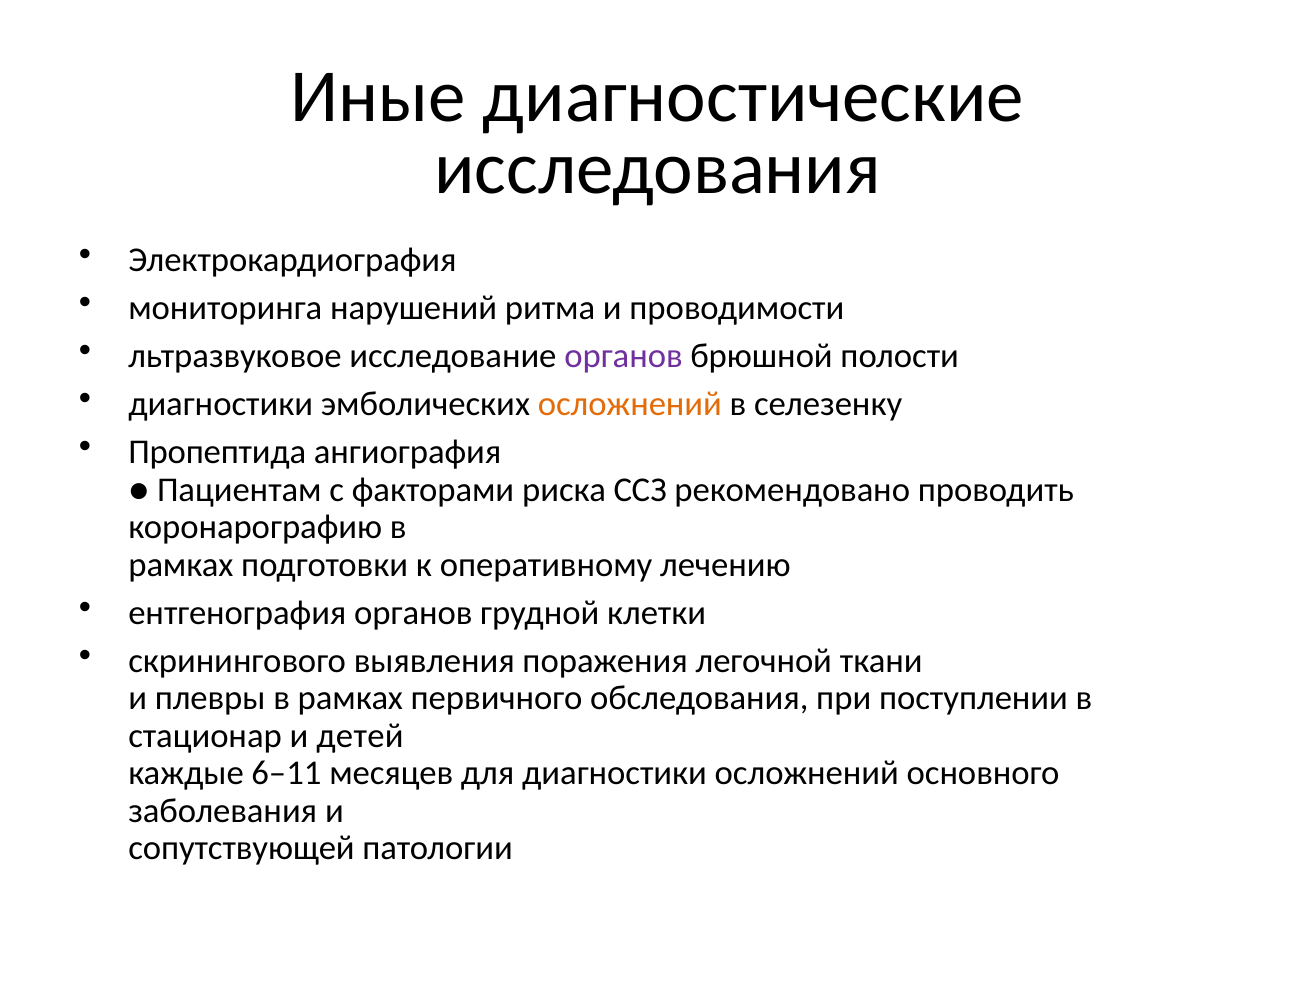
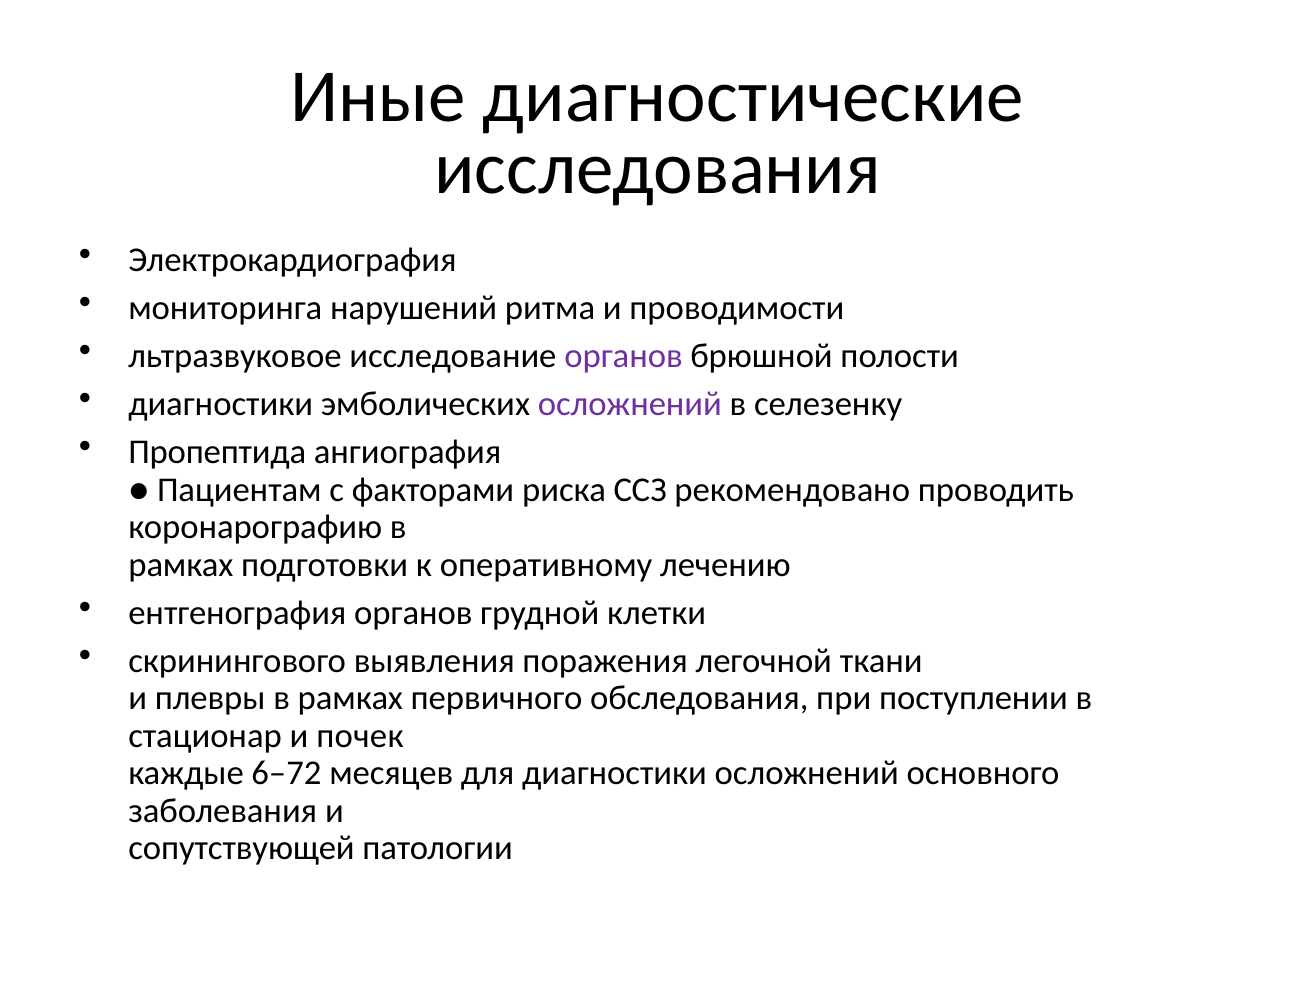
осложнений colour: orange -> purple (630, 404)
детей: детей -> почек (360, 736)
6–11: 6–11 -> 6–72 (286, 773)
